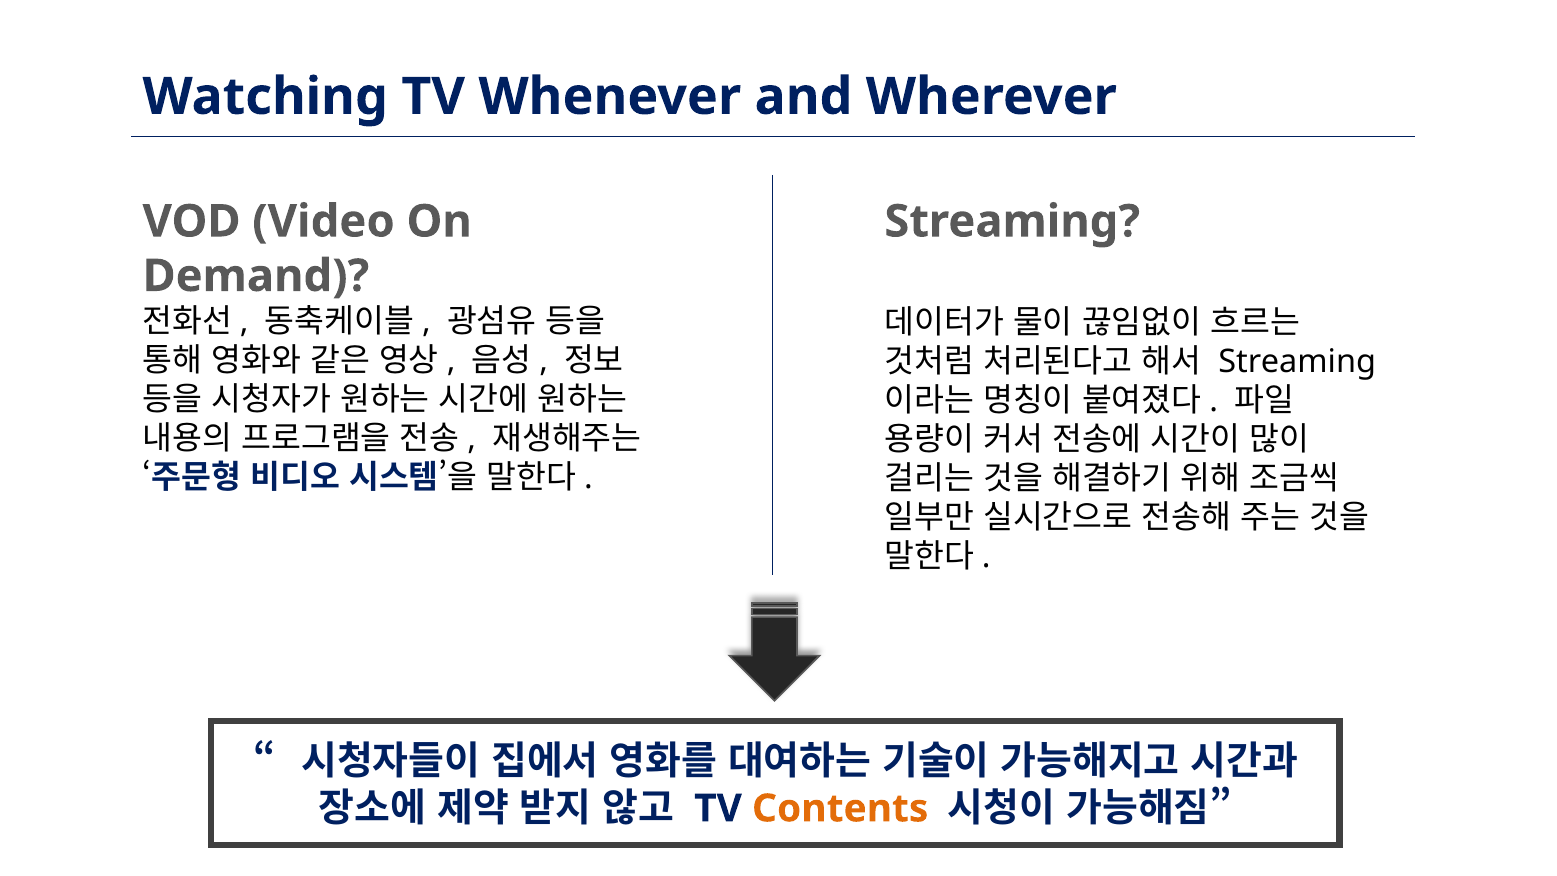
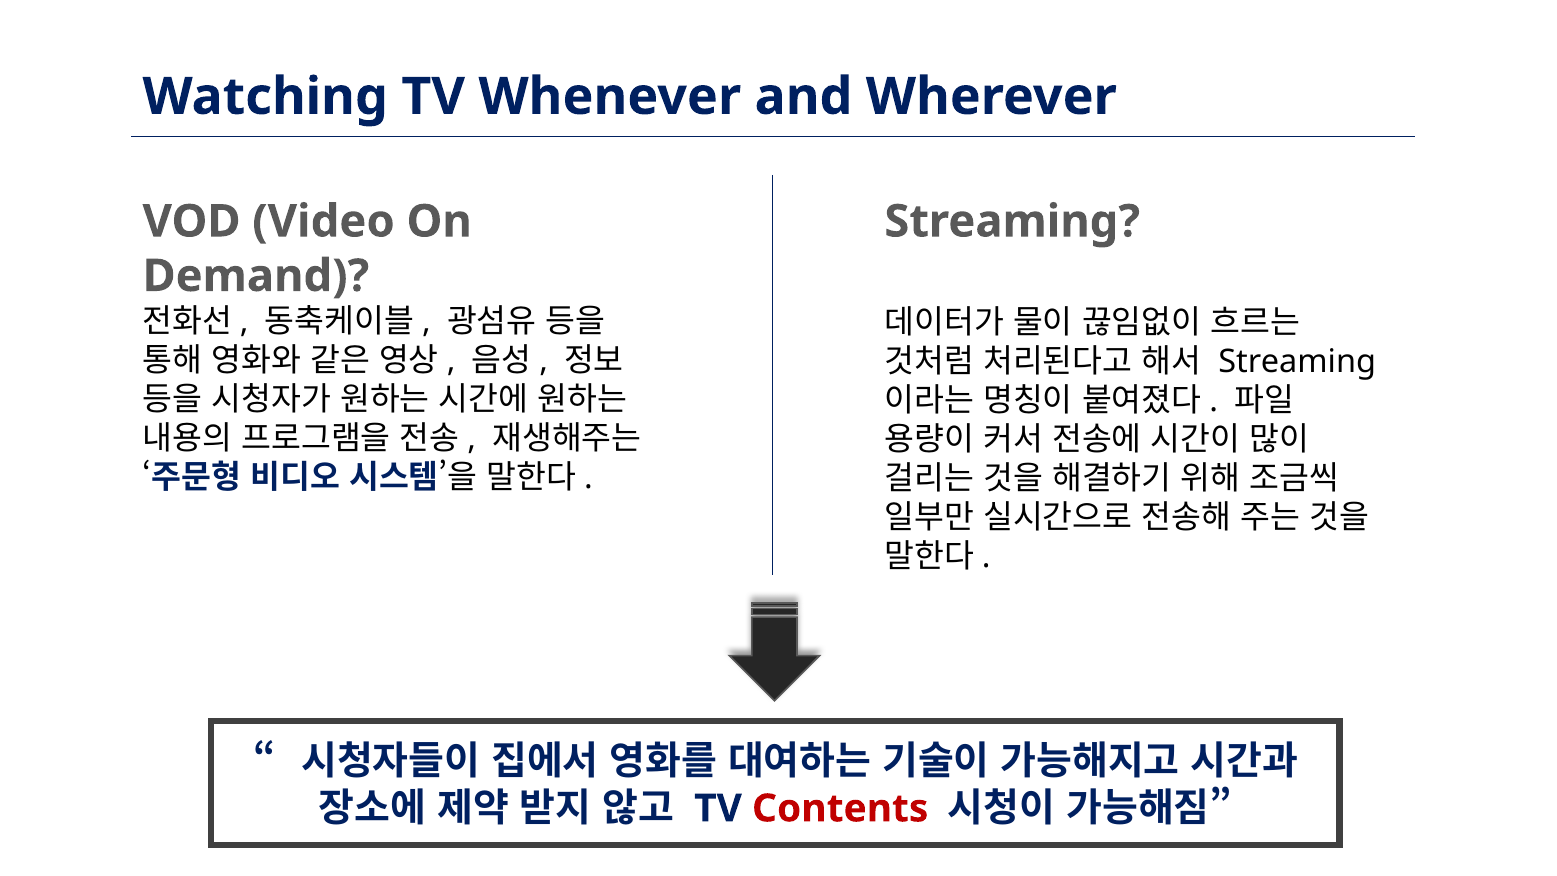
Contents colour: orange -> red (840, 808)
